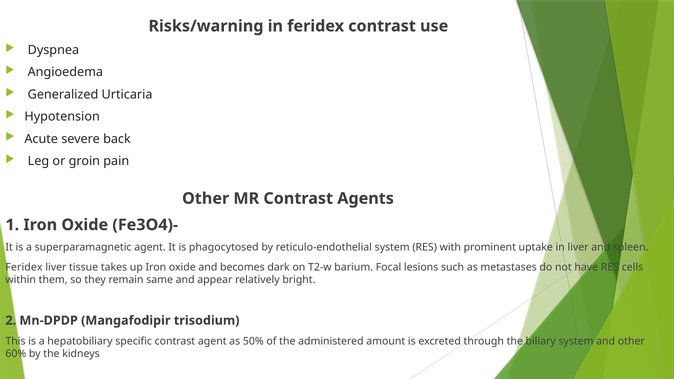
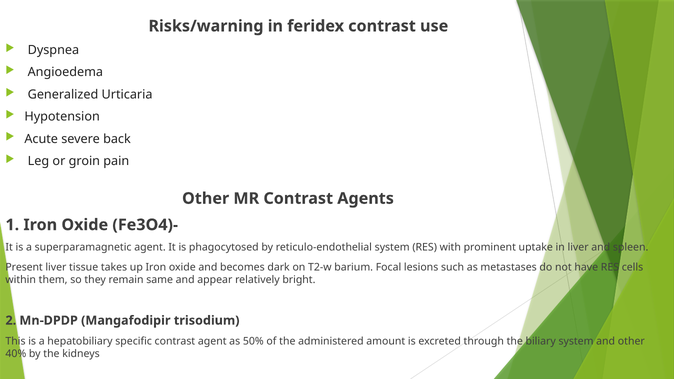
Feridex: Feridex -> Present (24, 267)
60%: 60% -> 40% (16, 354)
